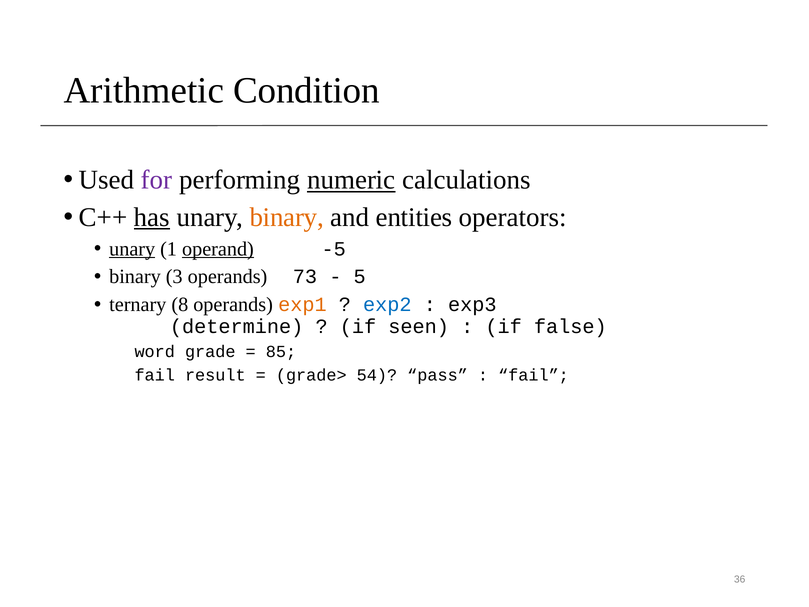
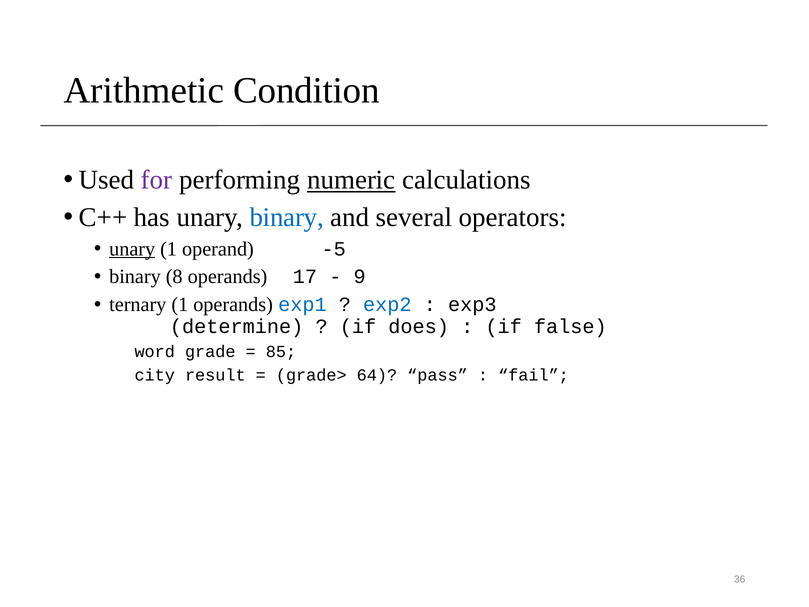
has underline: present -> none (152, 217)
binary colour: orange -> blue (287, 217)
entities: entities -> several (414, 217)
operand underline: present -> none (218, 249)
3: 3 -> 8 (174, 277)
73: 73 -> 17 (305, 277)
5: 5 -> 9 (360, 277)
ternary 8: 8 -> 1 (180, 305)
exp1 colour: orange -> blue (302, 305)
seen: seen -> does (419, 326)
fail: fail -> city (155, 375)
54: 54 -> 64 (377, 375)
